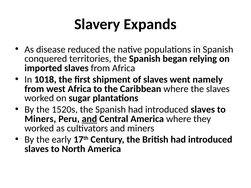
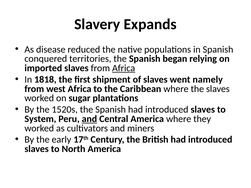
Africa underline: none -> present (124, 68)
1018: 1018 -> 1818 (45, 80)
Miners: Miners -> System (40, 119)
